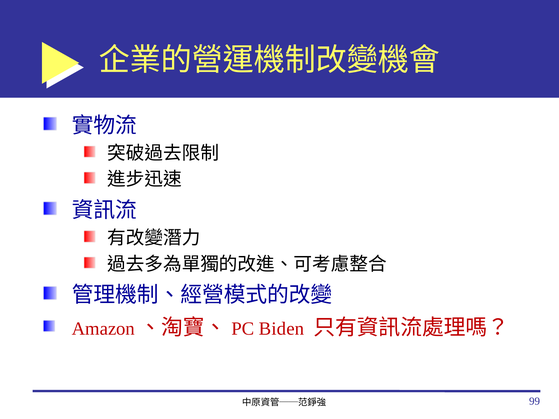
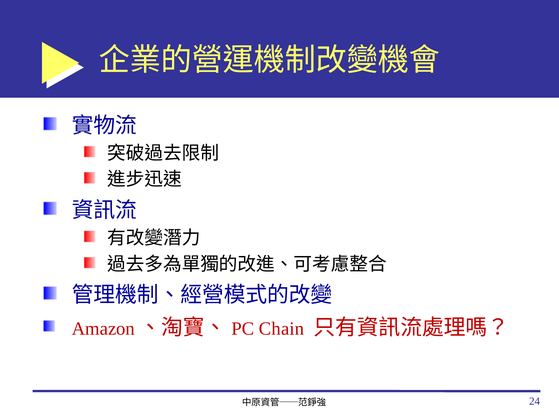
Biden: Biden -> Chain (282, 329)
99: 99 -> 24 (535, 401)
